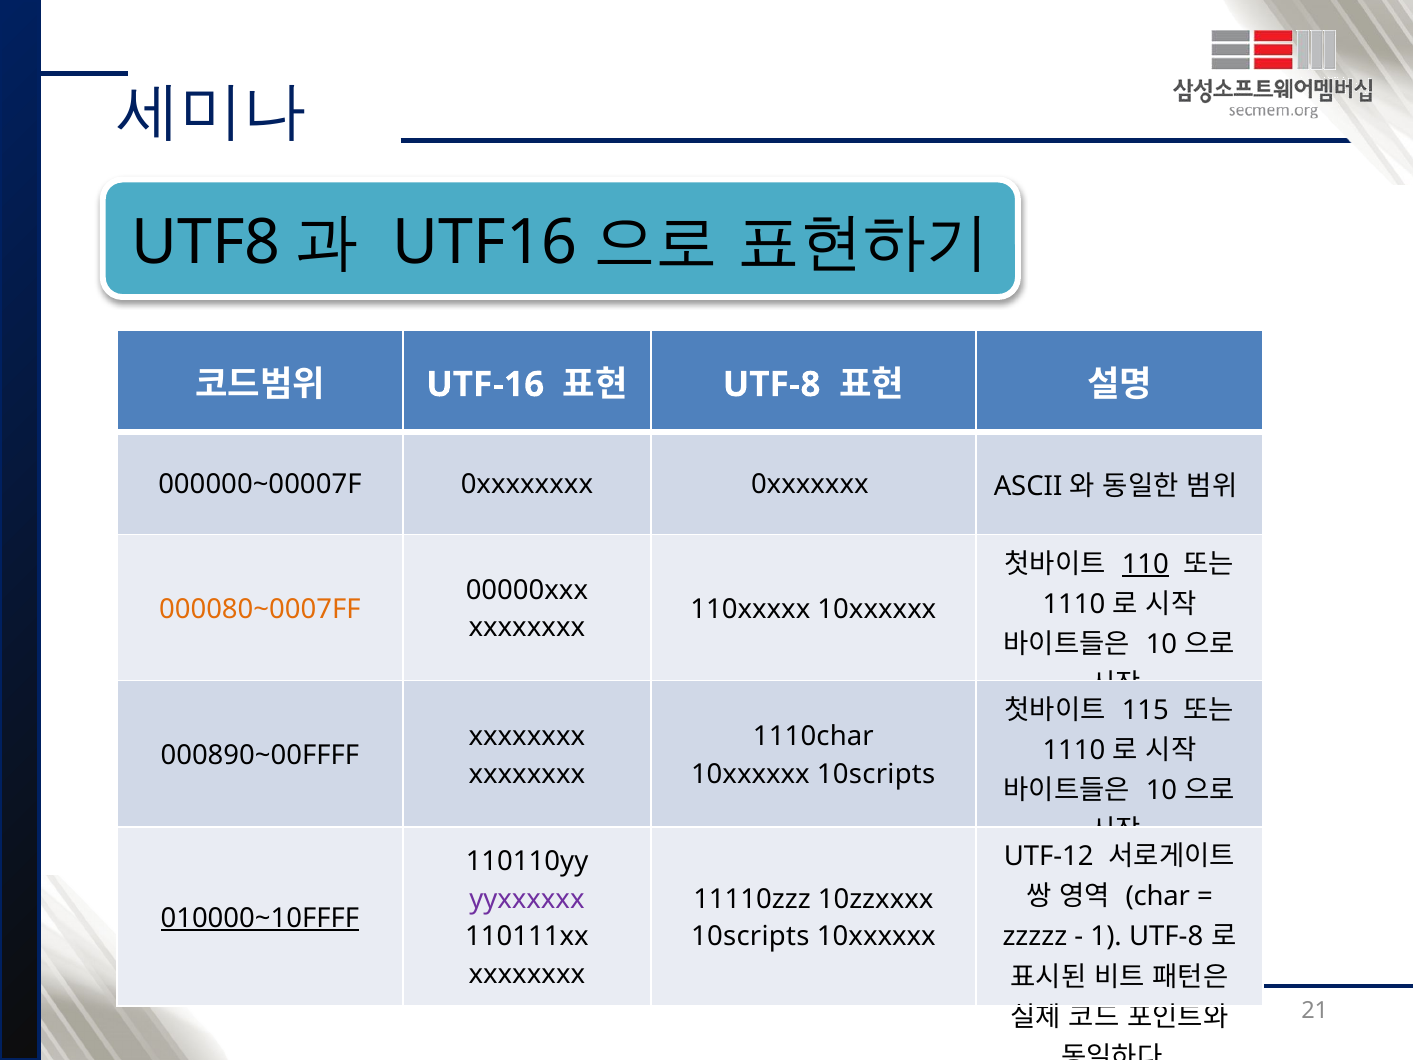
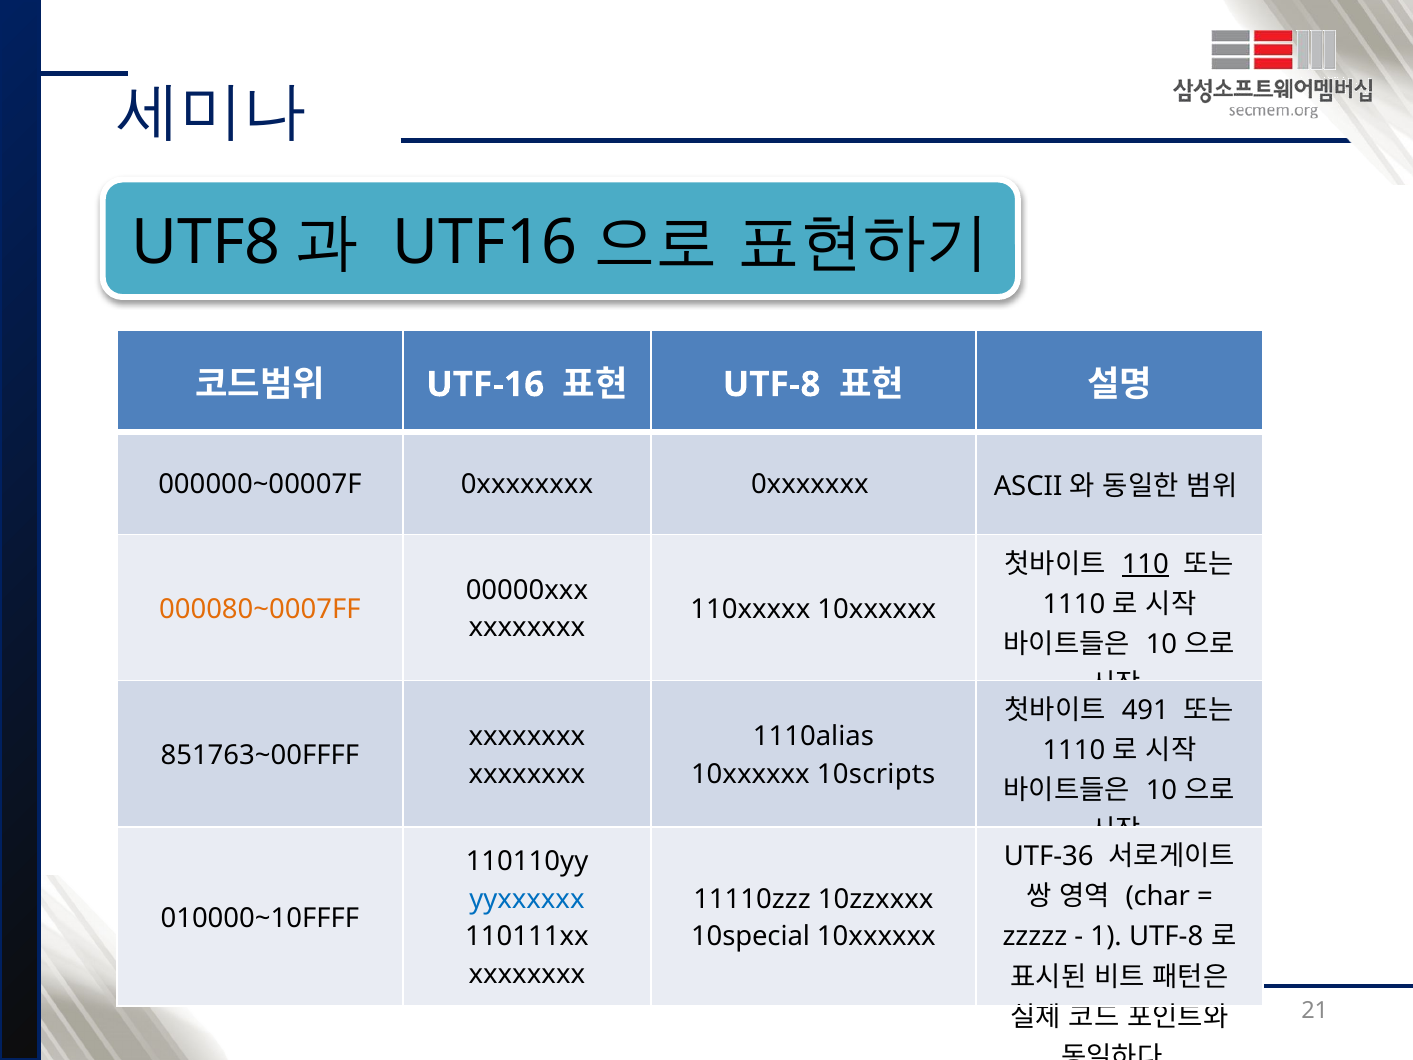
115: 115 -> 491 (1145, 710)
1110char: 1110char -> 1110alias (813, 736)
000890~00FFFF: 000890~00FFFF -> 851763~00FFFF (260, 755)
UTF-12: UTF-12 -> UTF-36 (1049, 857)
yyxxxxxx colour: purple -> blue (527, 899)
010000~10FFFF underline: present -> none (260, 918)
10scripts: 10scripts -> 10special (750, 937)
